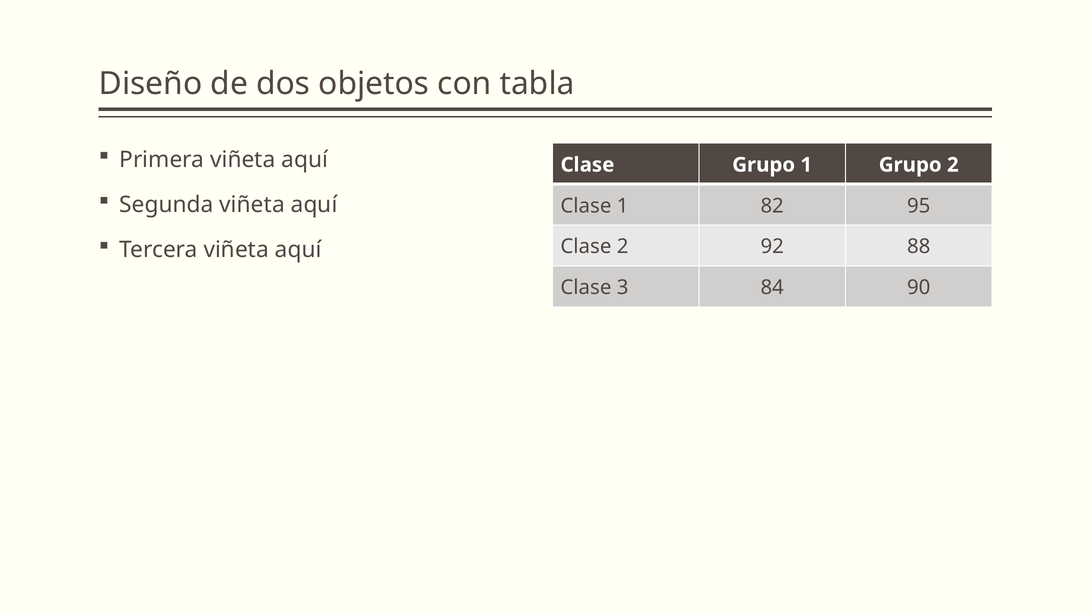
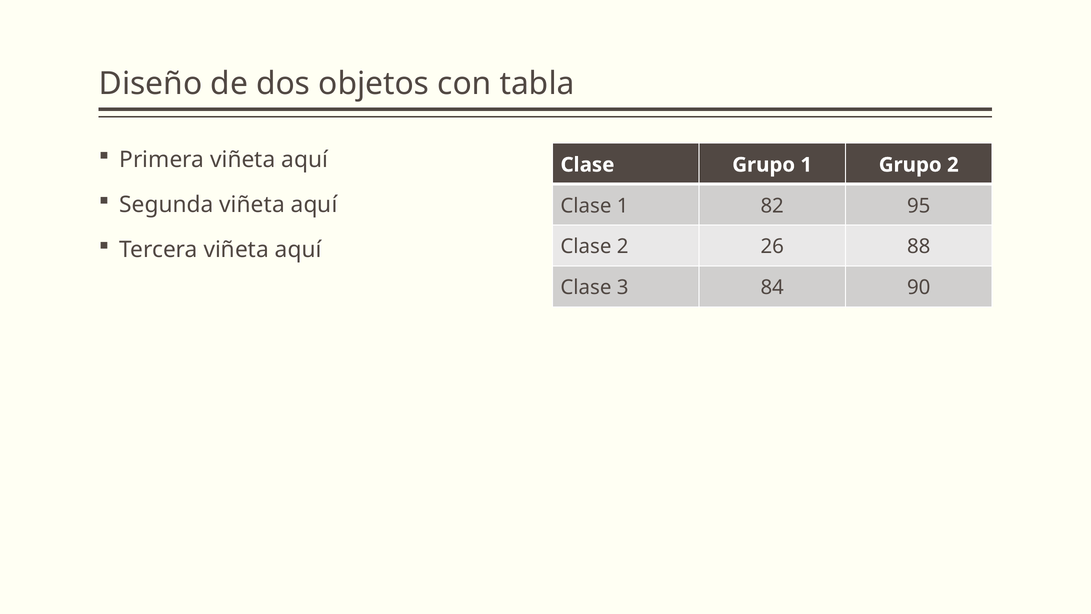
92: 92 -> 26 (772, 247)
